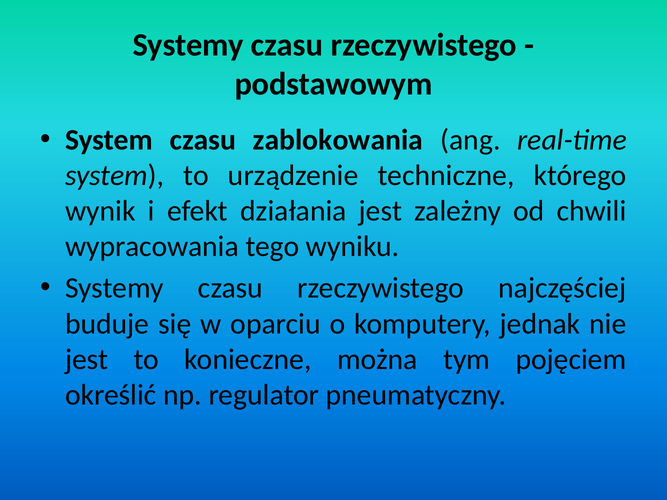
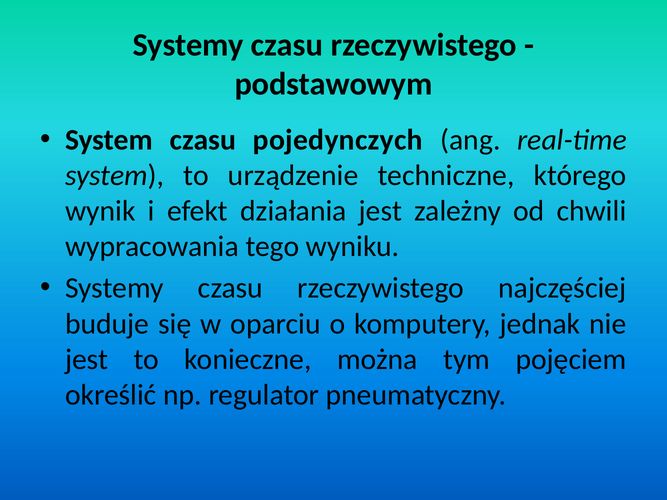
zablokowania: zablokowania -> pojedynczych (338, 140)
